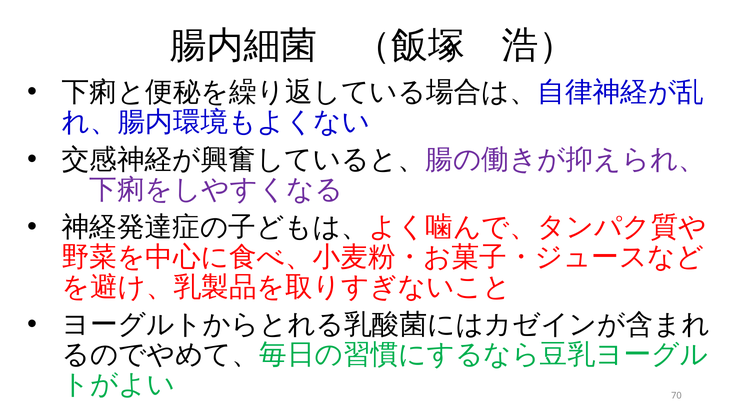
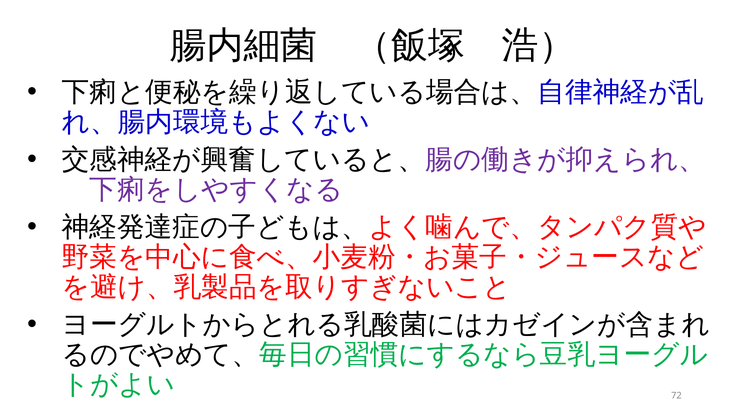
70: 70 -> 72 (676, 396)
